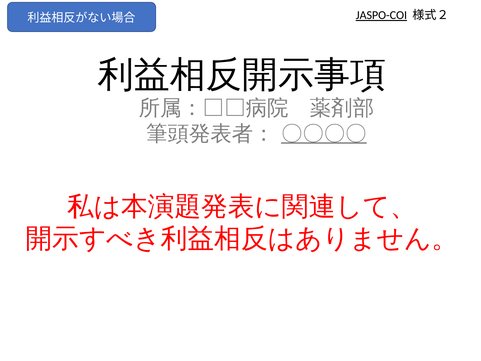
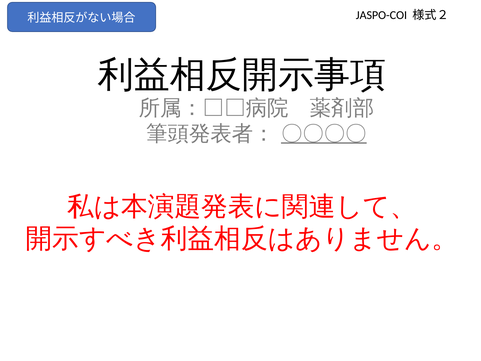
JASPO-COI underline: present -> none (381, 15)
